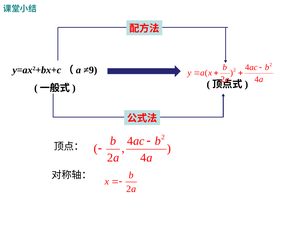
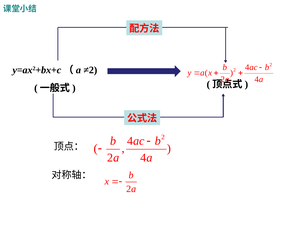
≠9: ≠9 -> ≠2 (90, 70)
